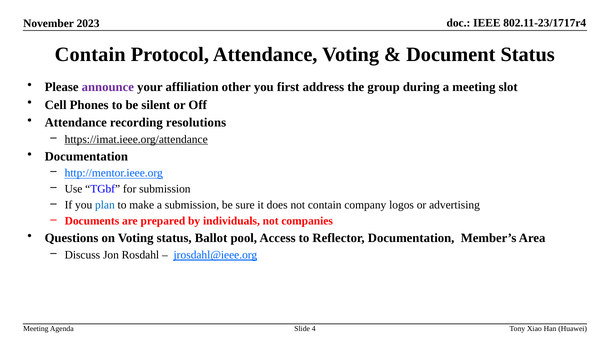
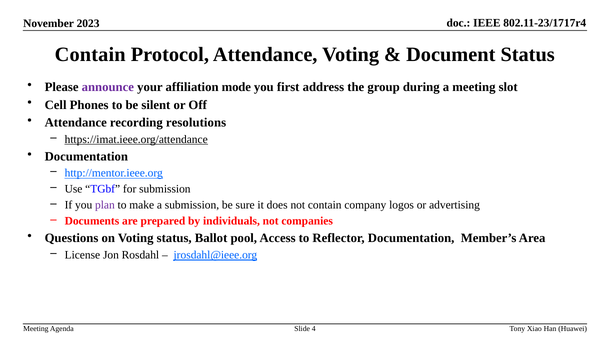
other: other -> mode (236, 87)
plan colour: blue -> purple (105, 205)
Discuss: Discuss -> License (82, 255)
